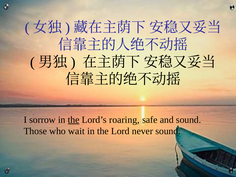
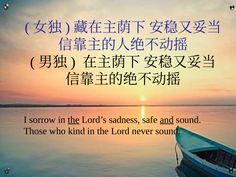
roaring: roaring -> sadness (124, 120)
and underline: none -> present (167, 120)
wait: wait -> kind (77, 131)
